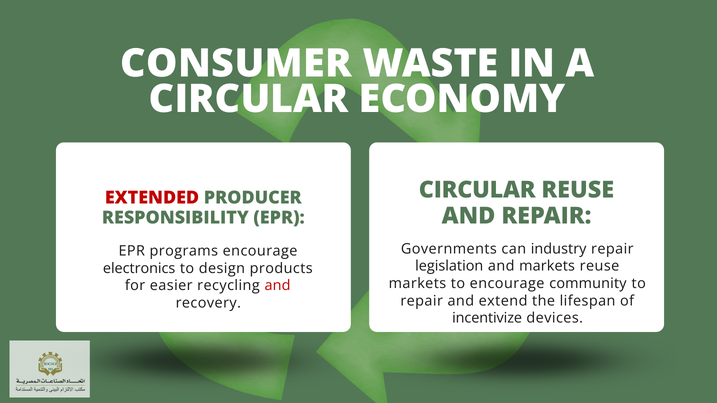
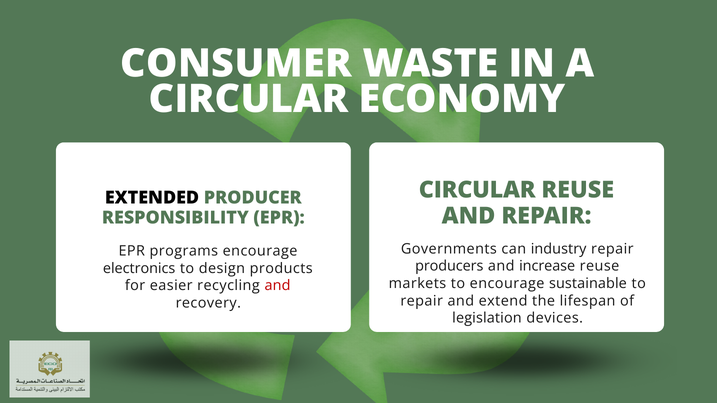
EXTENDED colour: red -> black (152, 198)
legislation: legislation -> producers (449, 266)
and markets: markets -> increase (547, 266)
community: community -> sustainable (588, 284)
incentivize: incentivize -> legislation (487, 318)
